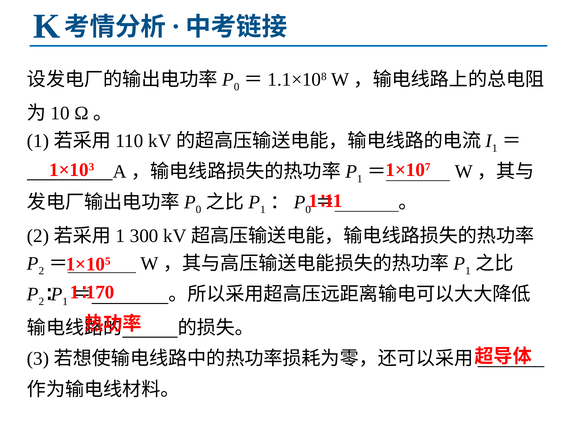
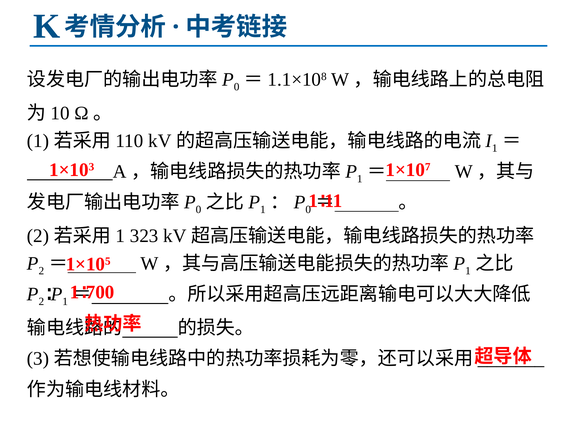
300: 300 -> 323 (144, 236)
170: 170 -> 700 (100, 292)
